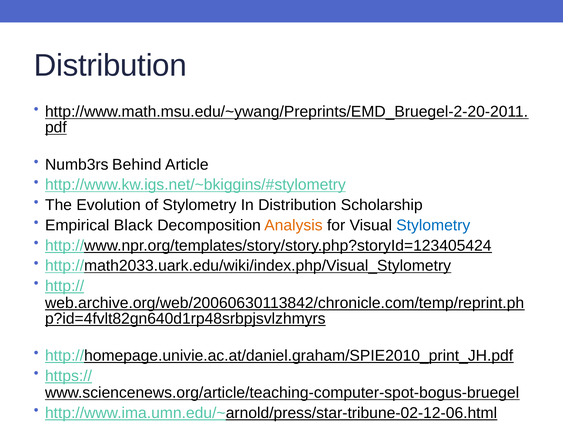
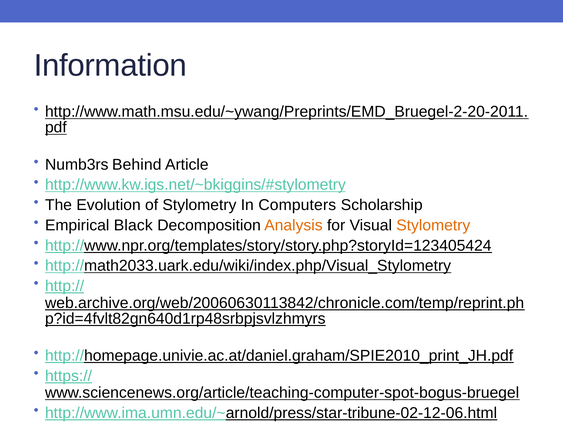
Distribution: Distribution -> Information (110, 66)
In Distribution: Distribution -> Computers (297, 205)
Stylometry colour: blue -> orange (433, 225)
